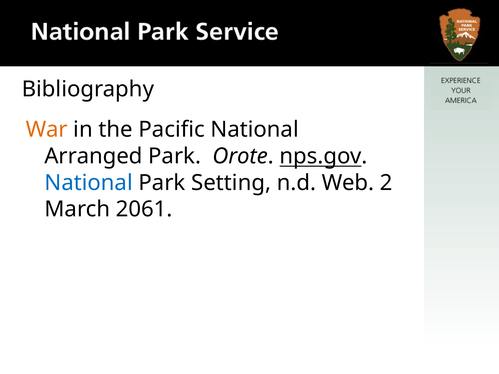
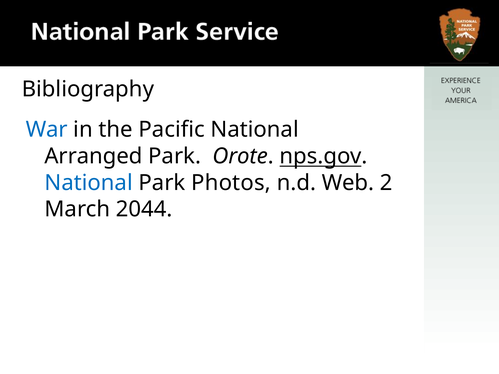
War colour: orange -> blue (47, 130)
Setting: Setting -> Photos (231, 183)
2061: 2061 -> 2044 (144, 209)
